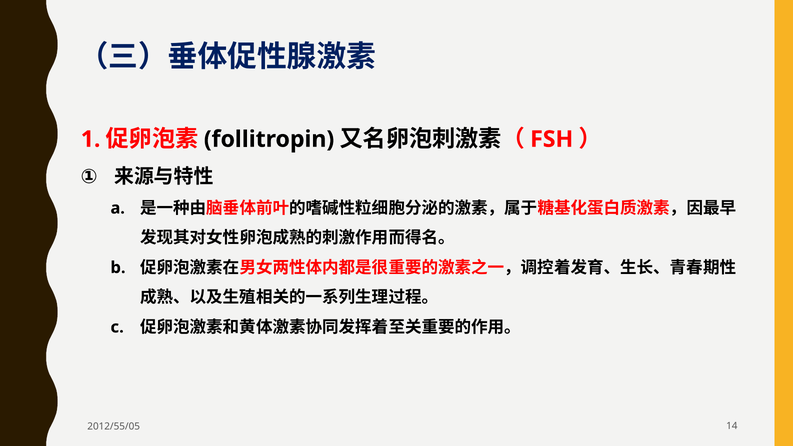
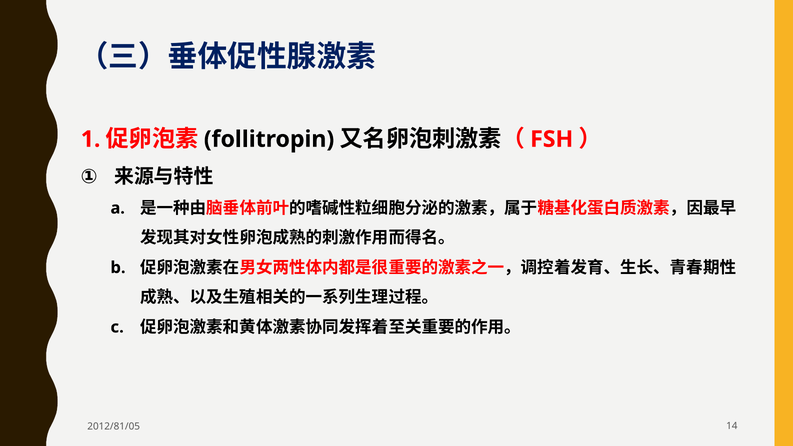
2012/55/05: 2012/55/05 -> 2012/81/05 (114, 427)
